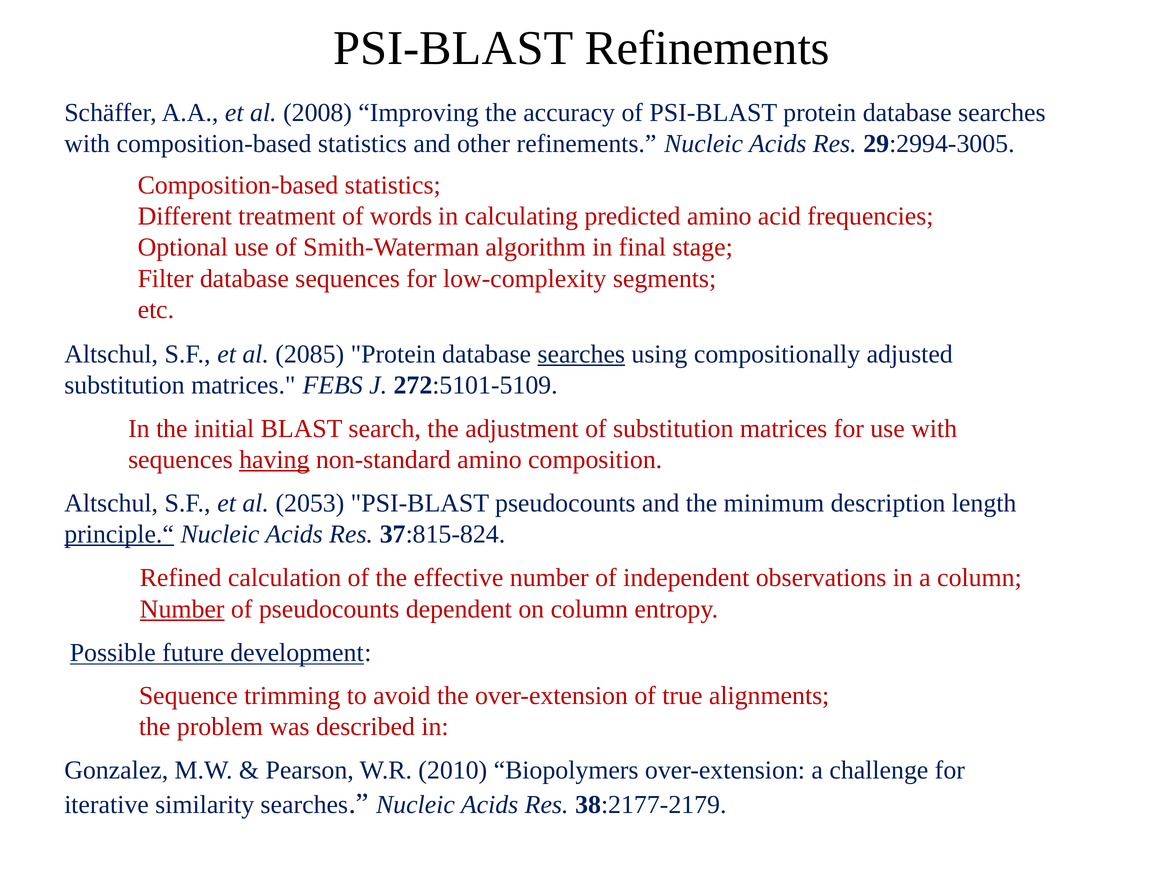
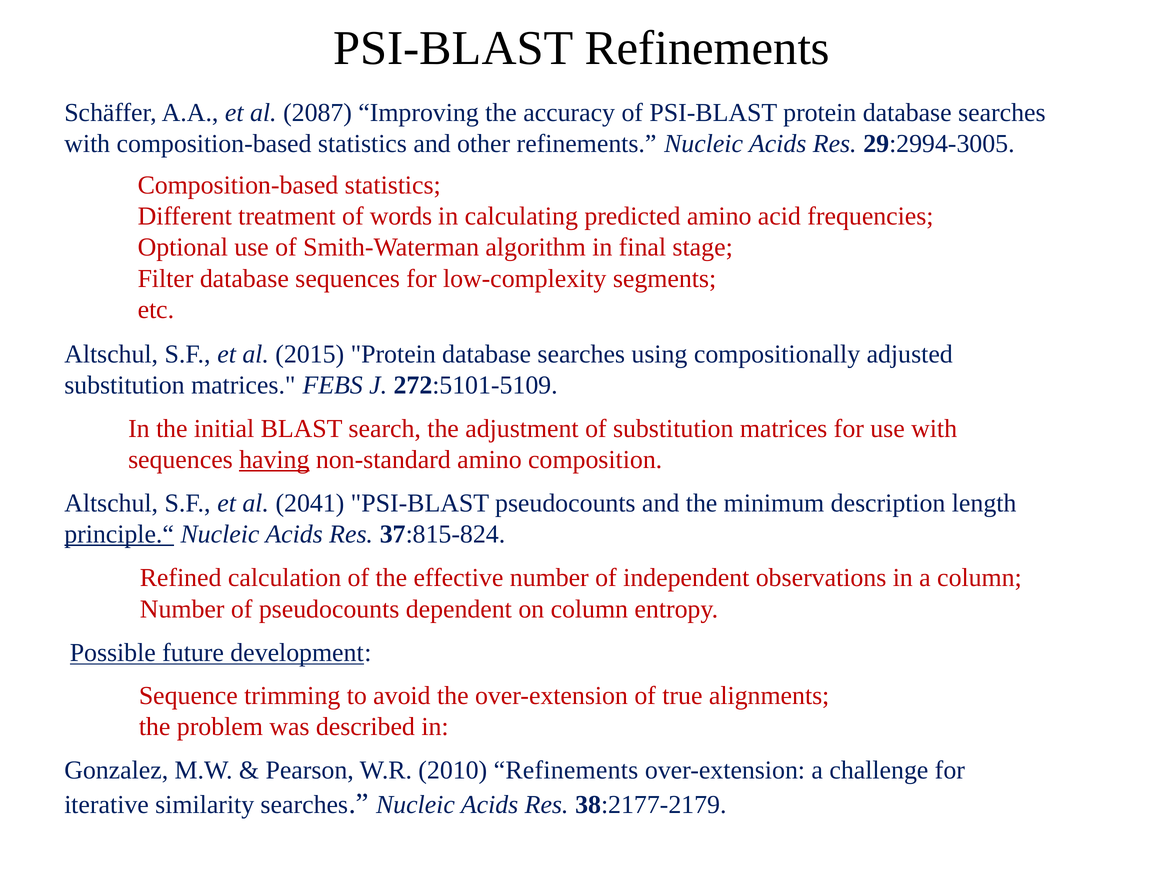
2008: 2008 -> 2087 (318, 113)
2085: 2085 -> 2015 (310, 354)
searches underline: present -> none (581, 354)
2053: 2053 -> 2041 (310, 503)
Number underline: present -> none (182, 609)
2010 Biopolymers: Biopolymers -> Refinements (566, 771)
